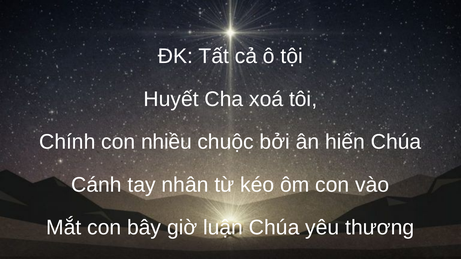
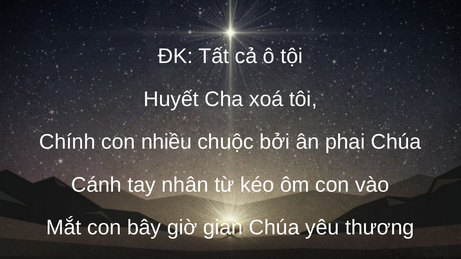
hiến: hiến -> phai (345, 142)
luận: luận -> gian (223, 228)
